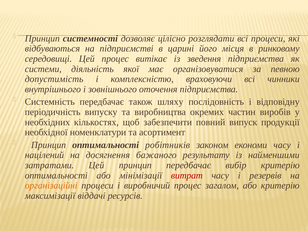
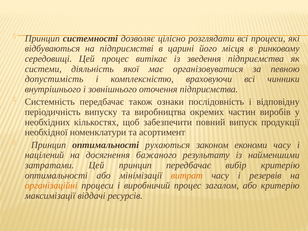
шляху: шляху -> ознаки (170, 102)
робітників: робітників -> рухаються (168, 145)
витрат colour: red -> orange (187, 175)
